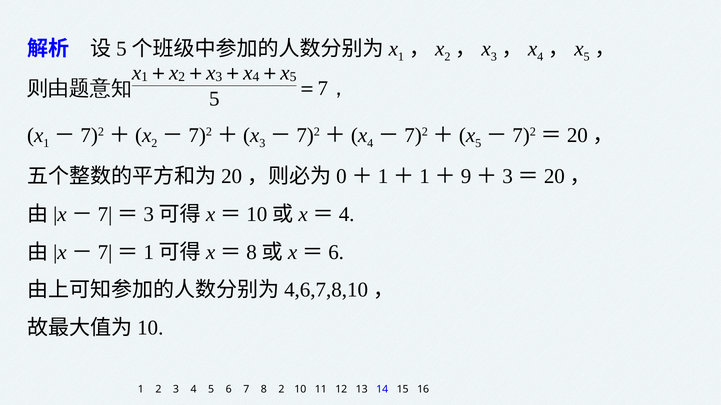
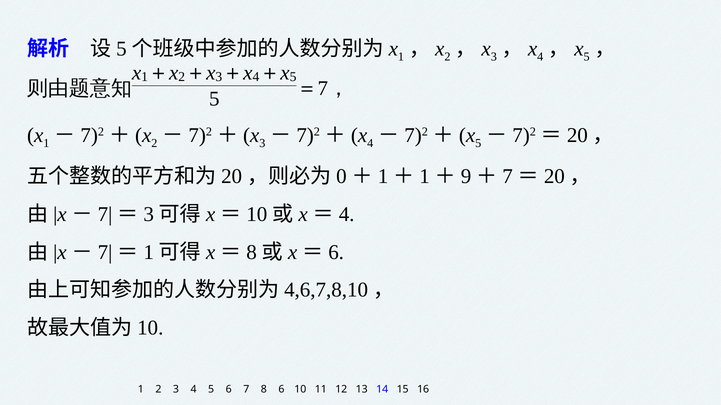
3: 3 -> 7 (508, 177)
8 2: 2 -> 6 (281, 390)
